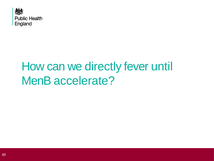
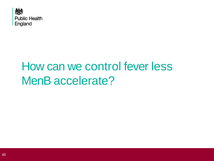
directly: directly -> control (103, 66)
until: until -> less (162, 66)
